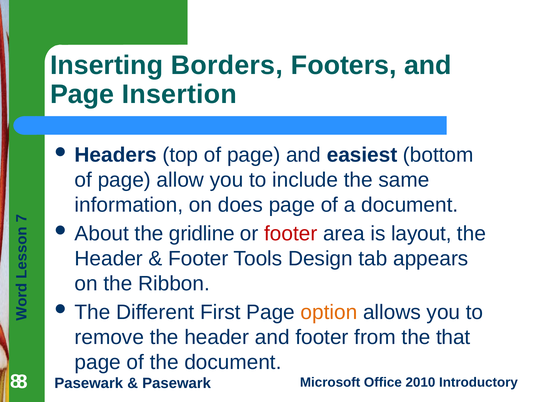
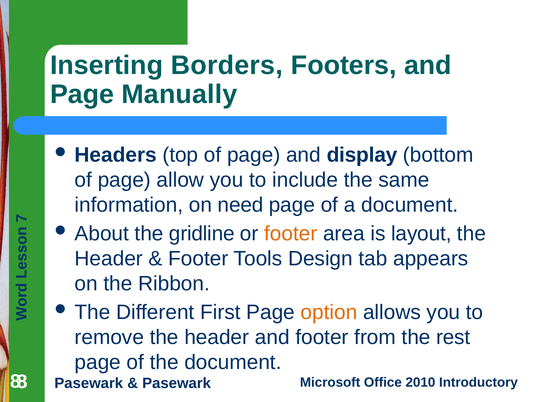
Insertion: Insertion -> Manually (179, 94)
easiest: easiest -> display (362, 155)
does: does -> need (241, 205)
footer colour: red -> orange (291, 234)
that: that -> rest (453, 337)
